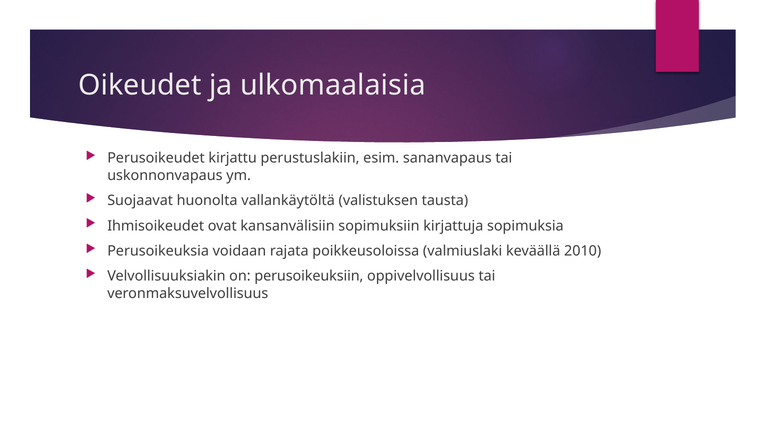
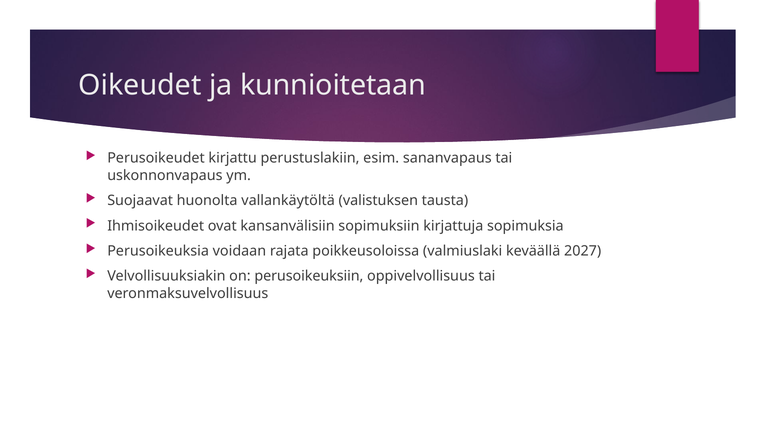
ulkomaalaisia: ulkomaalaisia -> kunnioitetaan (333, 85)
2010: 2010 -> 2027 (583, 251)
